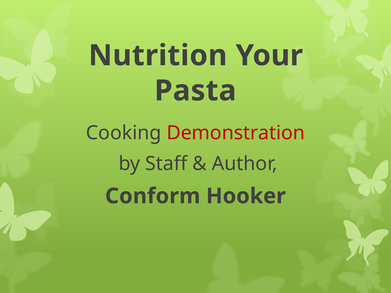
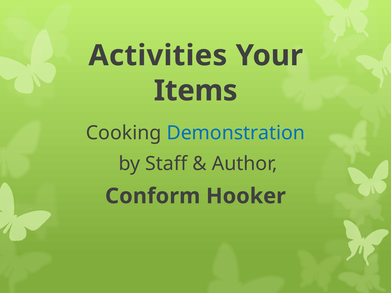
Nutrition: Nutrition -> Activities (158, 56)
Pasta: Pasta -> Items (196, 91)
Demonstration colour: red -> blue (236, 133)
